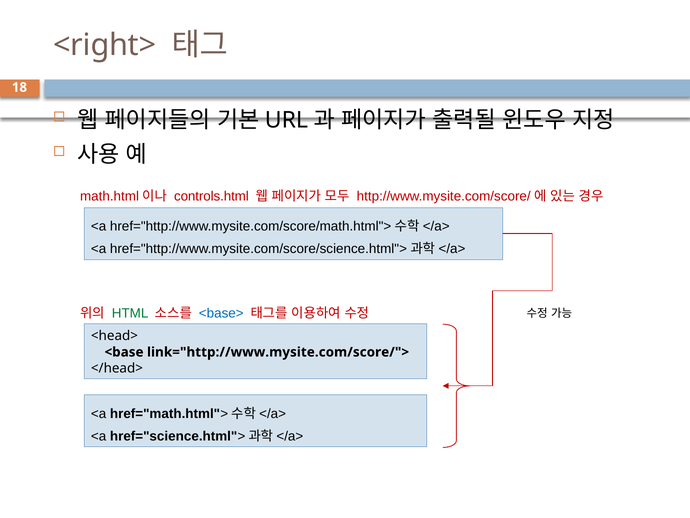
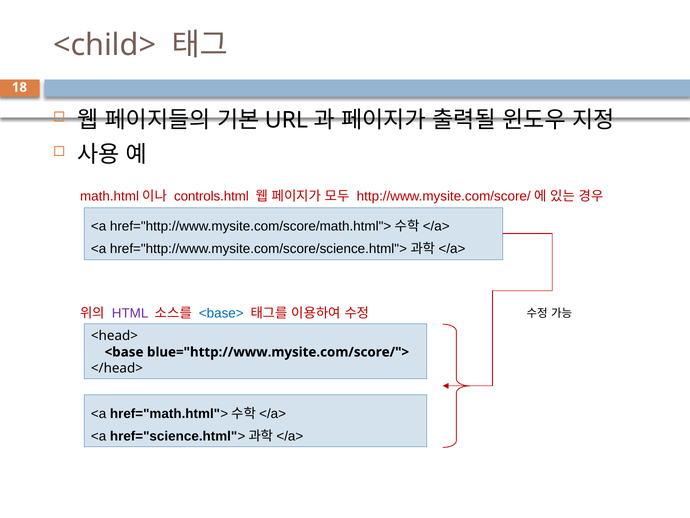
<right>: <right> -> <child> (105, 45)
HTML colour: green -> purple (130, 313)
link="http://www.mysite.com/score/">: link="http://www.mysite.com/score/"> -> blue="http://www.mysite.com/score/"> (278, 352)
